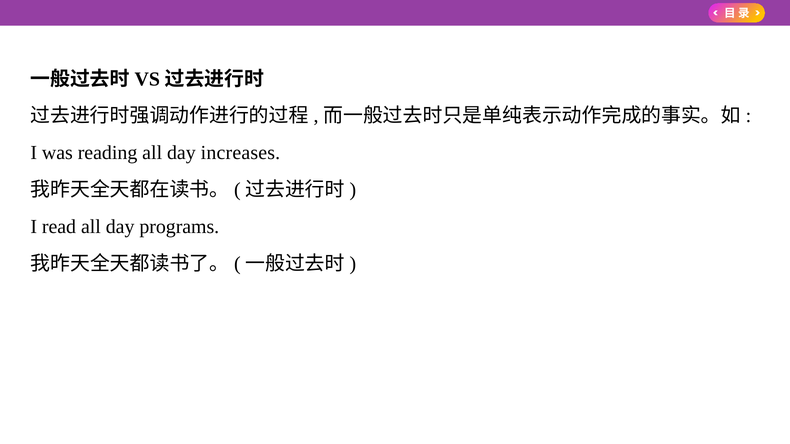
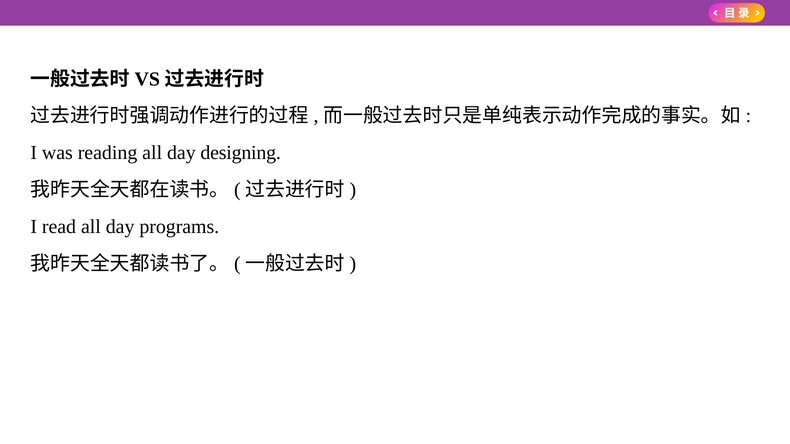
increases: increases -> designing (241, 153)
